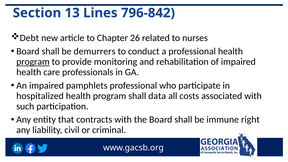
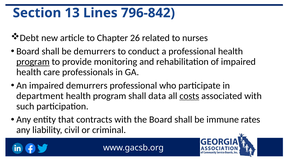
impaired pamphlets: pamphlets -> demurrers (87, 85)
hospitalized: hospitalized -> department (40, 96)
costs underline: none -> present (189, 96)
right: right -> rates (250, 120)
